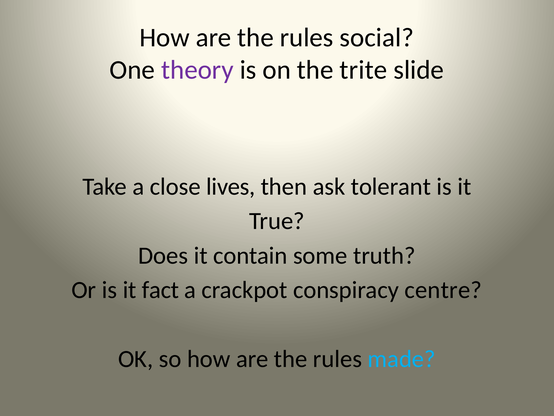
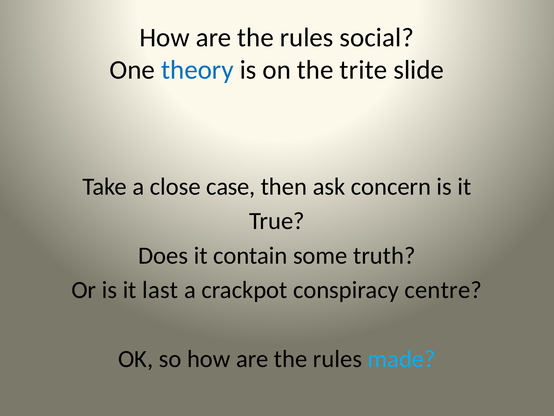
theory colour: purple -> blue (197, 70)
lives: lives -> case (231, 186)
tolerant: tolerant -> concern (391, 186)
fact: fact -> last (160, 290)
